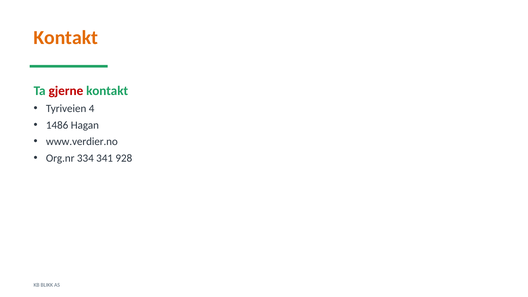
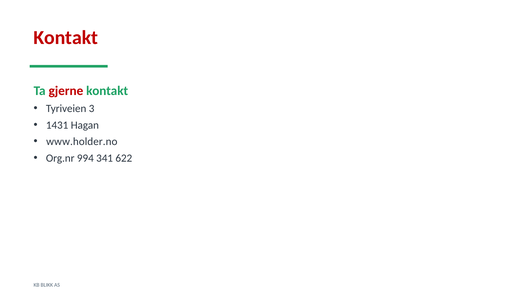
Kontakt colour: orange -> red (66, 38)
4: 4 -> 3 (92, 109)
1486: 1486 -> 1431 (57, 125)
www.verdier.no: www.verdier.no -> www.holder.no (82, 142)
334: 334 -> 994 (85, 158)
928: 928 -> 622 (124, 158)
